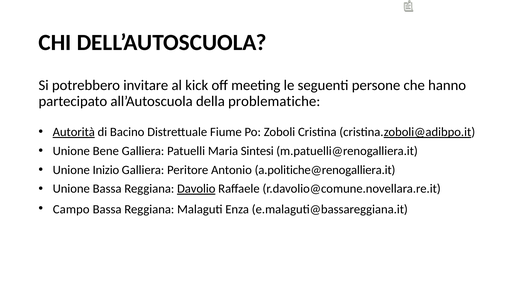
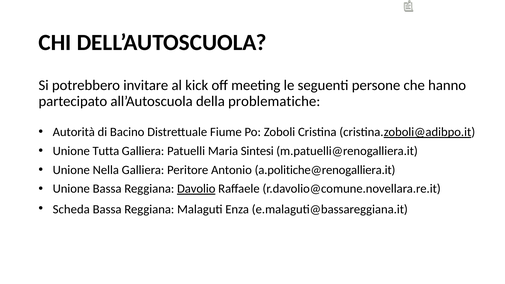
Autorità underline: present -> none (74, 132)
Bene: Bene -> Tutta (106, 151)
Inizio: Inizio -> Nella (106, 170)
Campo: Campo -> Scheda (71, 209)
